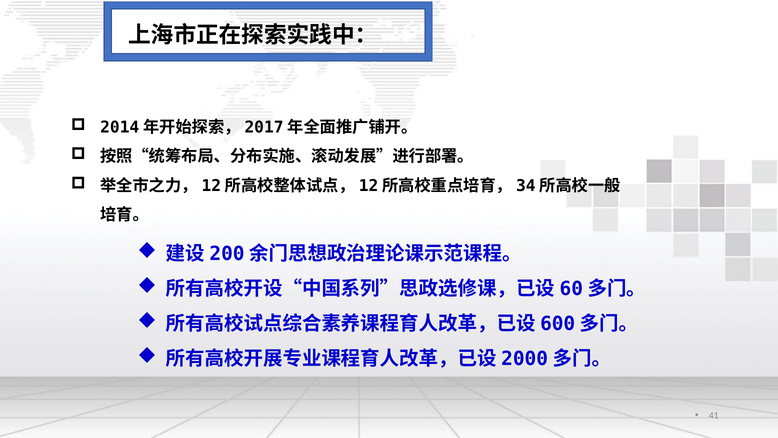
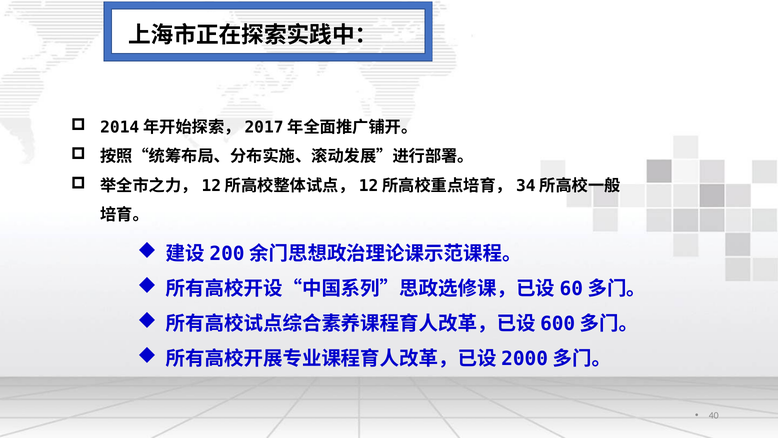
41: 41 -> 40 (714, 415)
